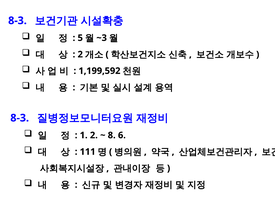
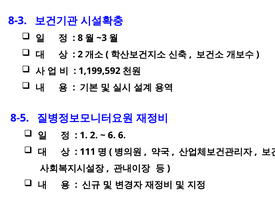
5: 5 -> 8 (80, 38)
8-3: 8-3 -> 8-5 (20, 118)
8: 8 -> 6 (112, 135)
